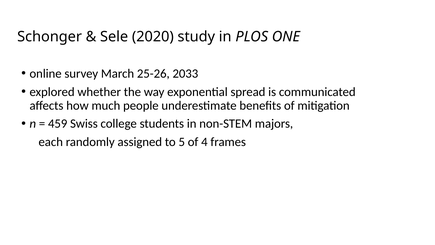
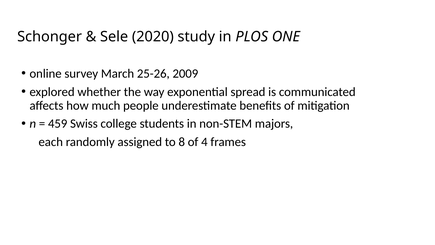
2033: 2033 -> 2009 (185, 74)
5: 5 -> 8 (182, 142)
